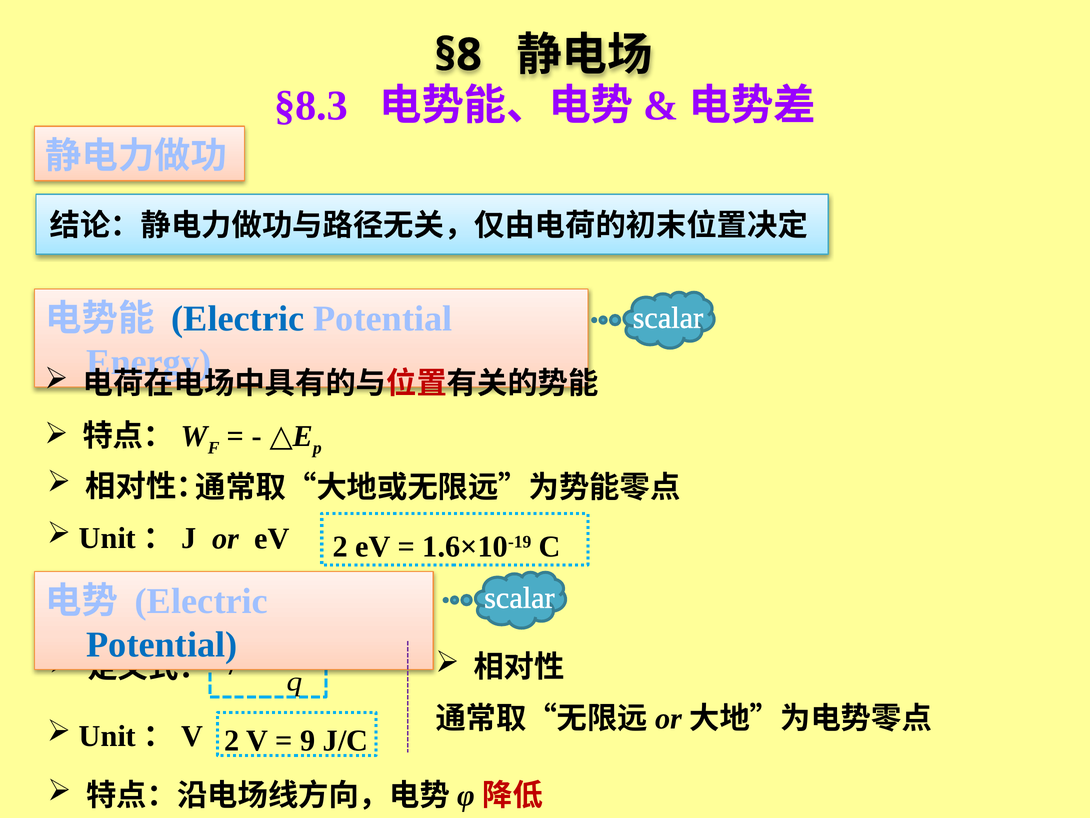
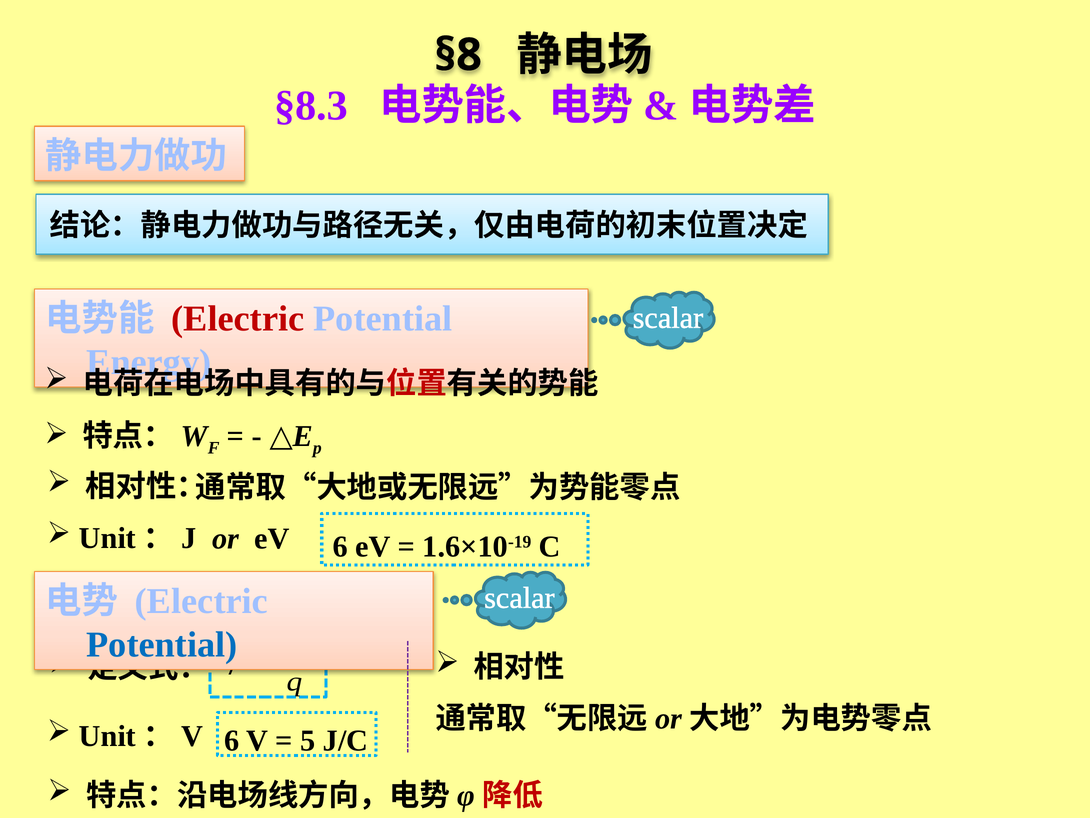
Electric colour: blue -> red (238, 319)
eV 2: 2 -> 6 (340, 546)
Unit：V 2: 2 -> 6 (232, 740)
9: 9 -> 5 (308, 740)
